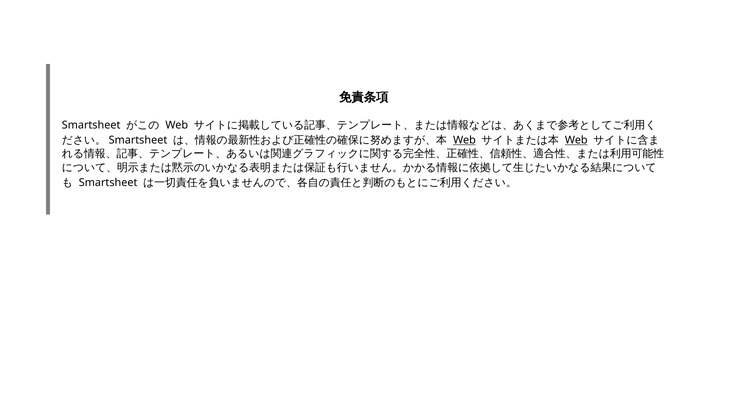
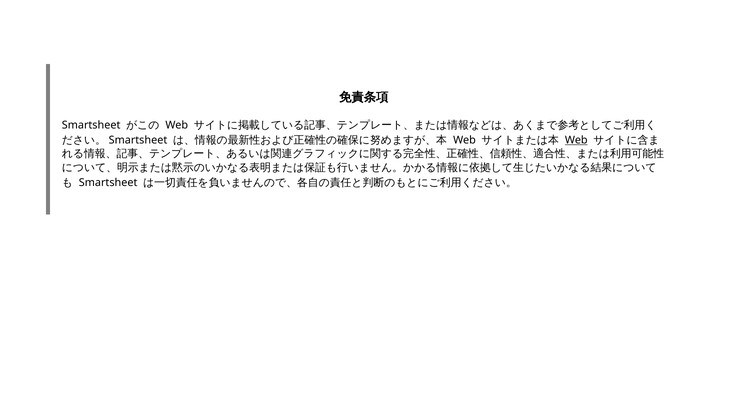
Web underline: present -> none (464, 140)
